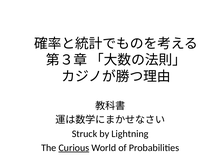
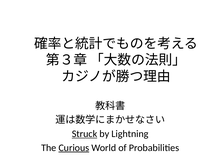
Struck underline: none -> present (85, 134)
